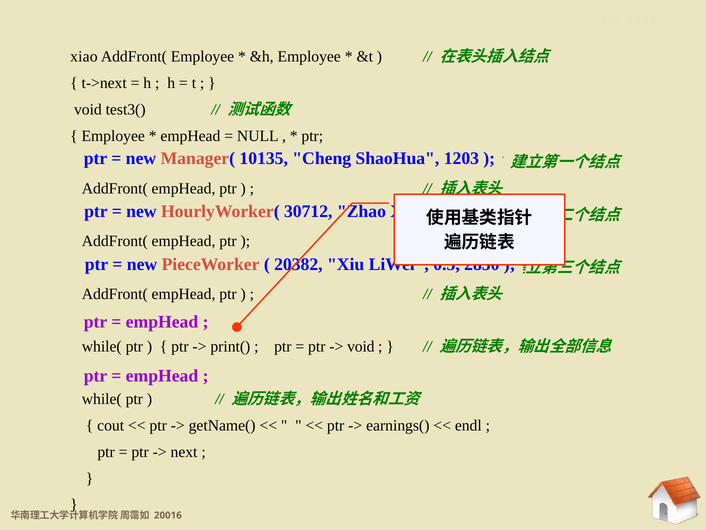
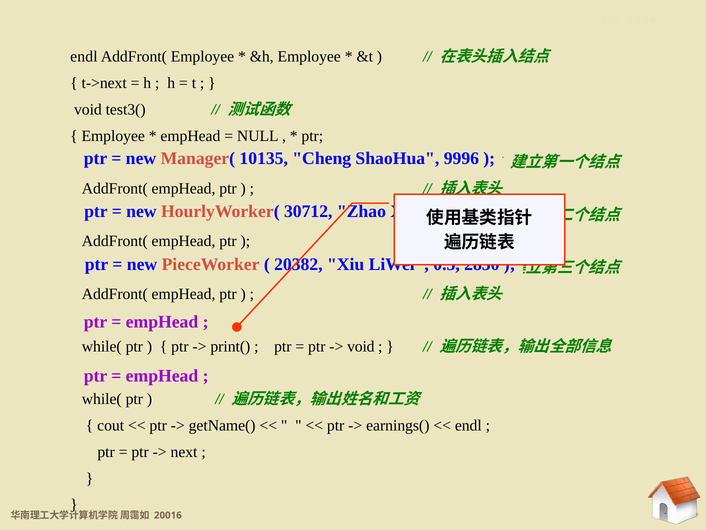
xiao: xiao -> endl (84, 57)
1203: 1203 -> 9996 (461, 158)
